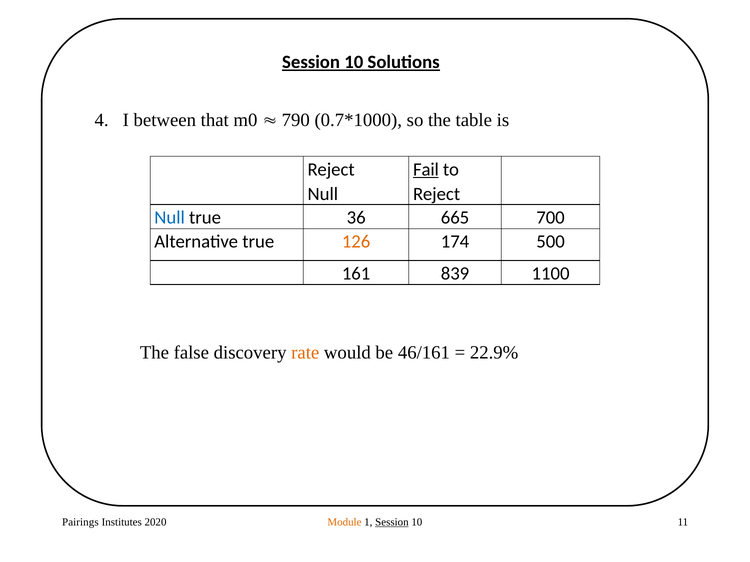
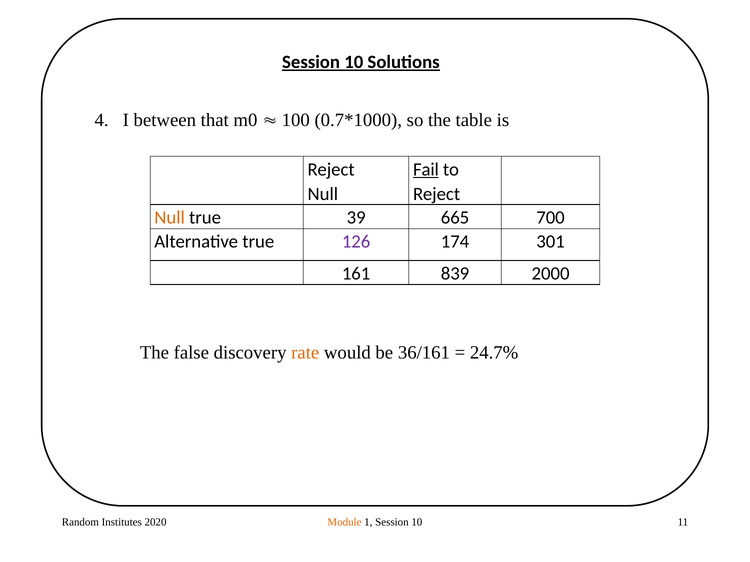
790: 790 -> 100 (296, 120)
Null colour: blue -> orange (170, 218)
36: 36 -> 39 (356, 218)
126 colour: orange -> purple (356, 242)
500: 500 -> 301 (551, 242)
1100: 1100 -> 2000 (551, 274)
46/161: 46/161 -> 36/161 (424, 353)
22.9%: 22.9% -> 24.7% (494, 353)
Pairings: Pairings -> Random (80, 523)
Session underline: present -> none (392, 523)
